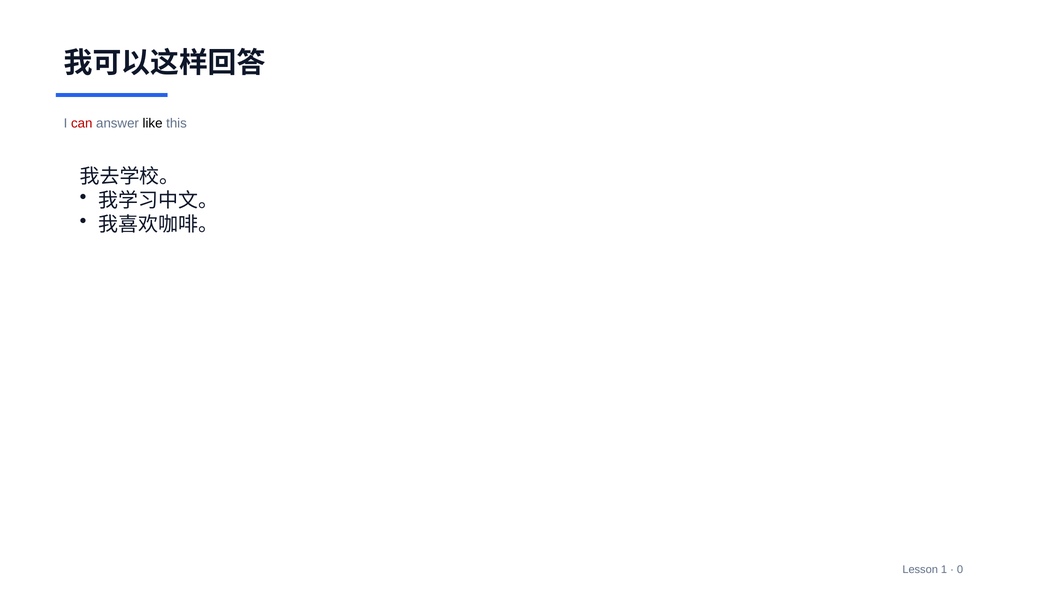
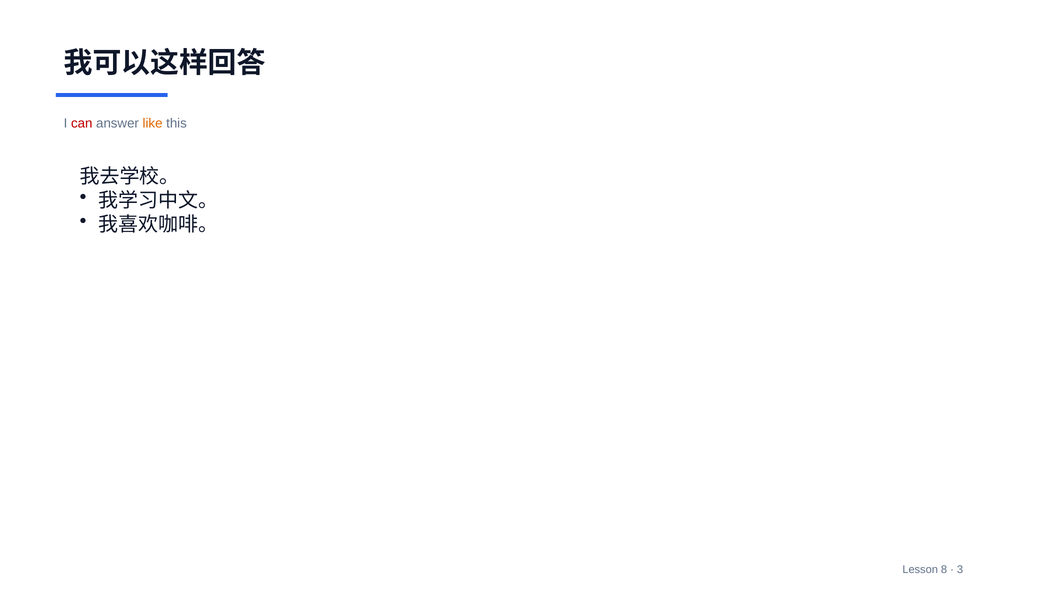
like colour: black -> orange (153, 124)
1: 1 -> 8 (944, 570)
0: 0 -> 3 (960, 570)
